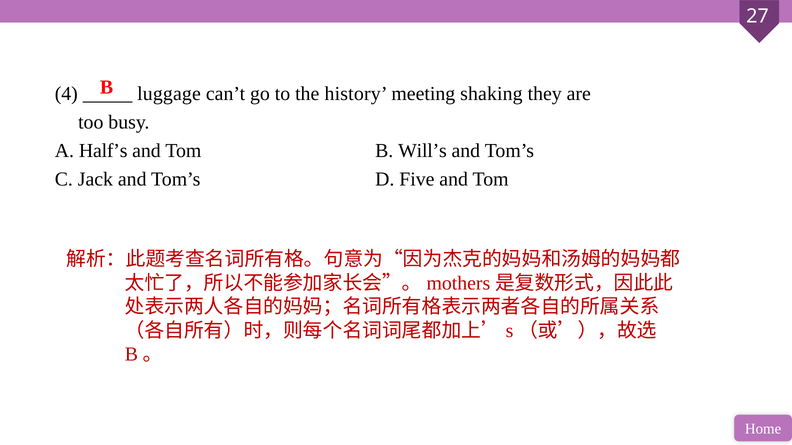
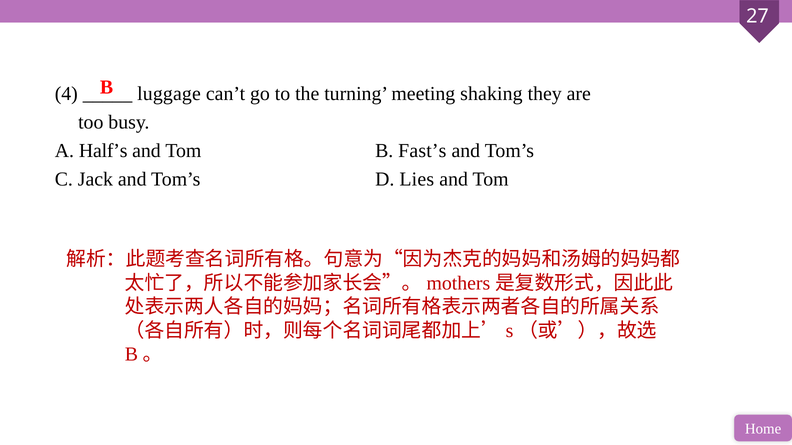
history: history -> turning (356, 94)
Will’s: Will’s -> Fast’s (422, 151)
Five: Five -> Lies (417, 179)
